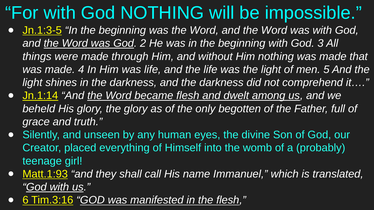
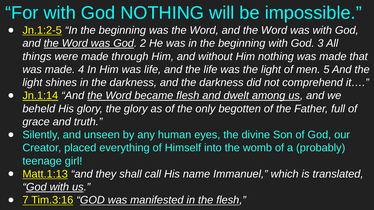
Jn.1:3-5: Jn.1:3-5 -> Jn.1:2-5 (42, 30)
Matt.1:93: Matt.1:93 -> Matt.1:13 (45, 174)
6: 6 -> 7 (25, 201)
